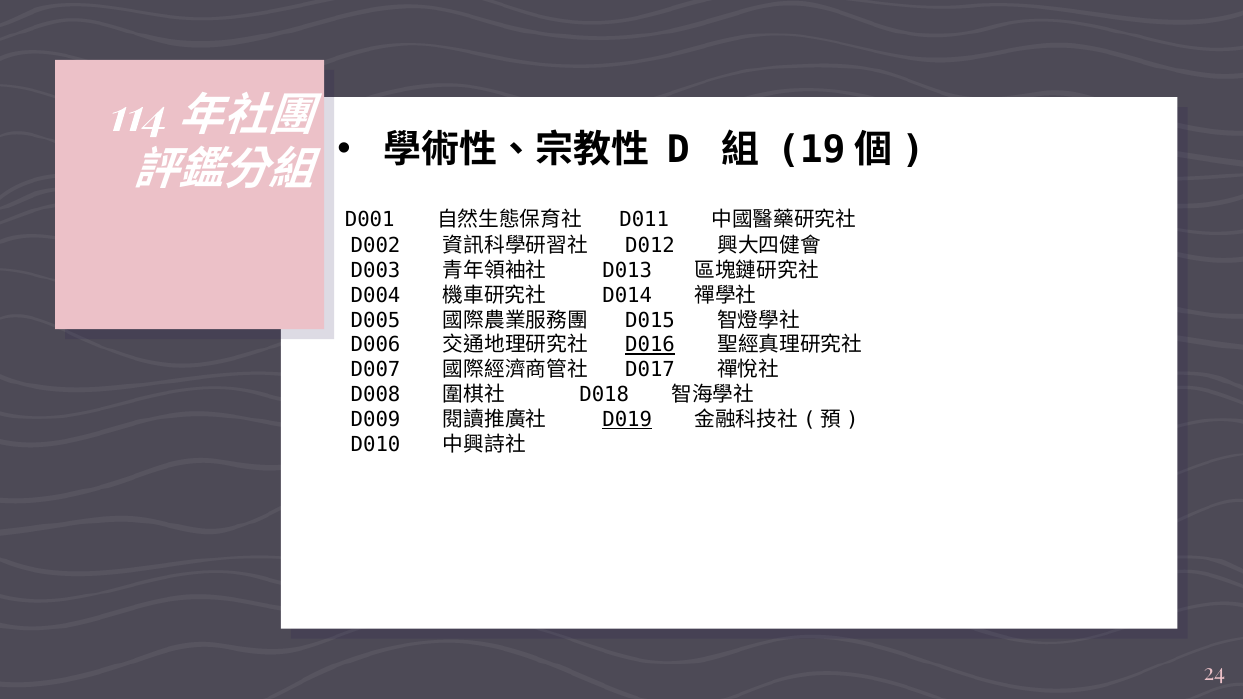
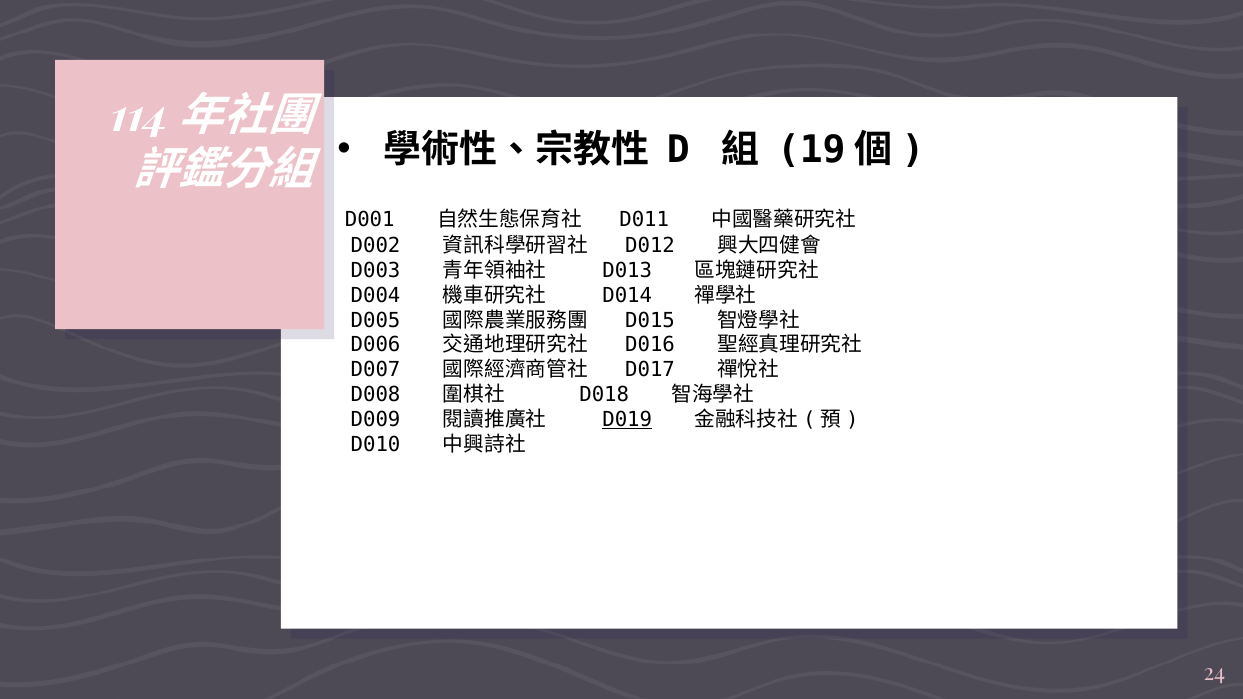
D016 underline: present -> none (650, 345)
